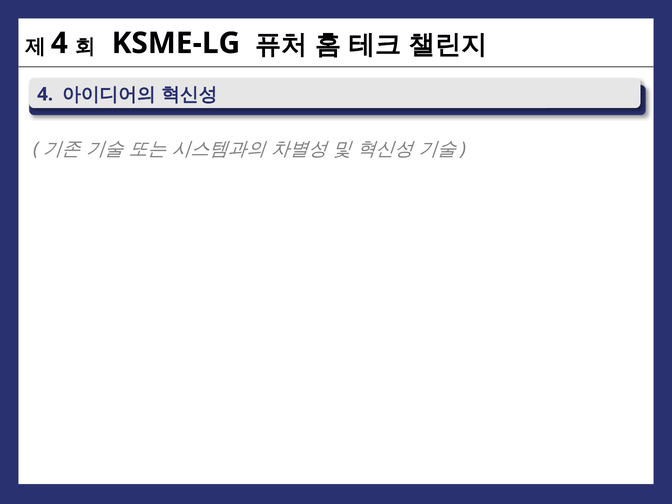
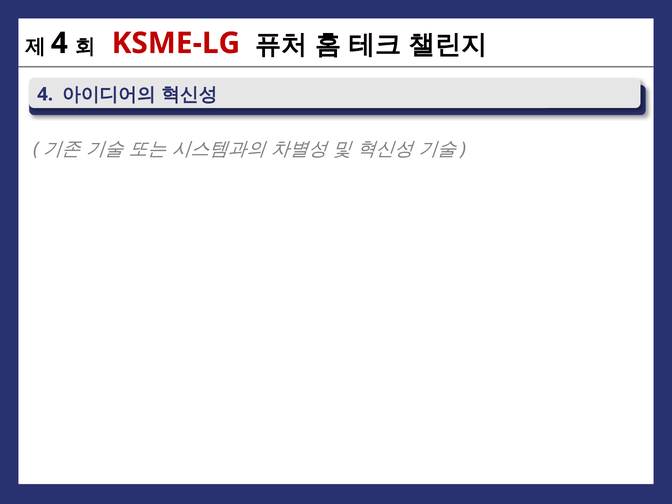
KSME-LG colour: black -> red (176, 43)
